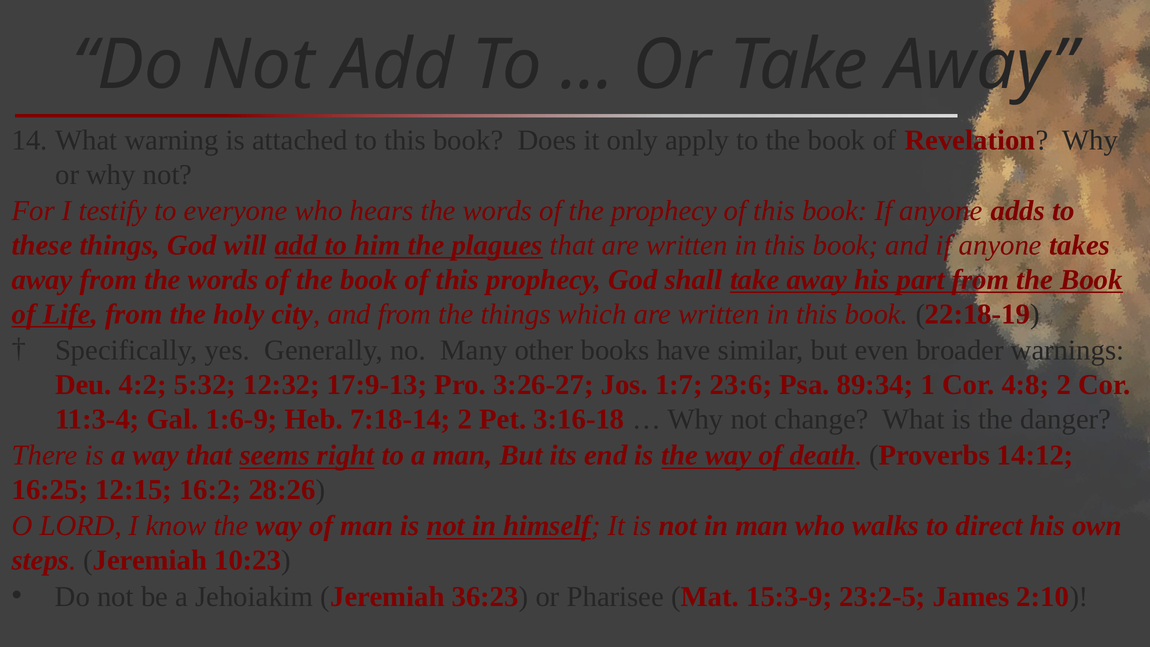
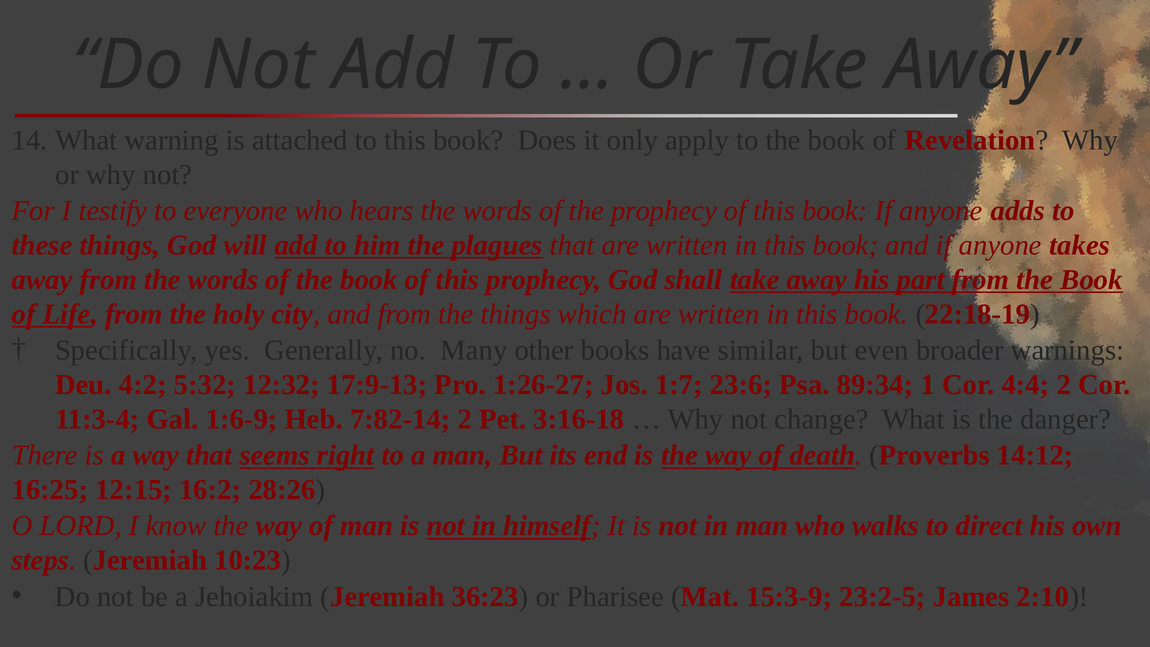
3:26-27: 3:26-27 -> 1:26-27 (543, 385)
4:8: 4:8 -> 4:4 (1025, 385)
7:18-14: 7:18-14 -> 7:82-14 (400, 419)
